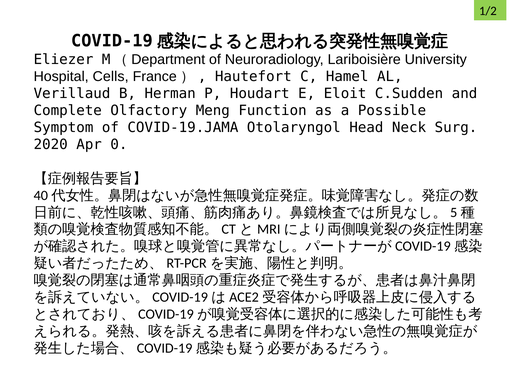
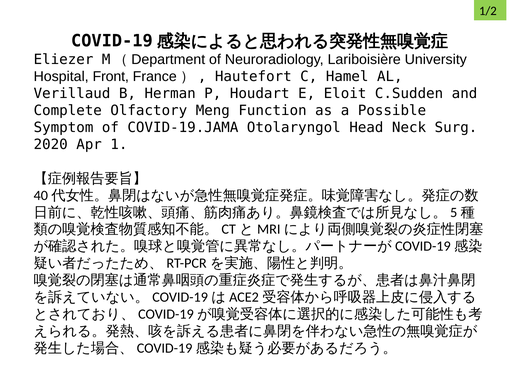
Cells: Cells -> Front (111, 76)
0: 0 -> 1 (119, 144)
